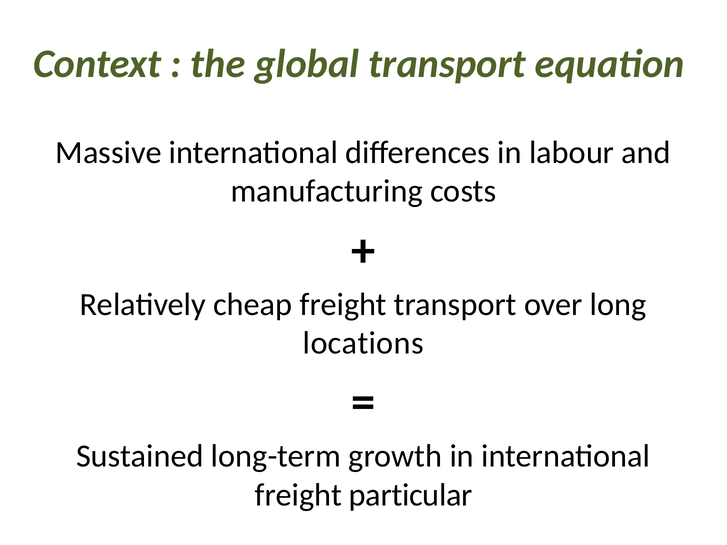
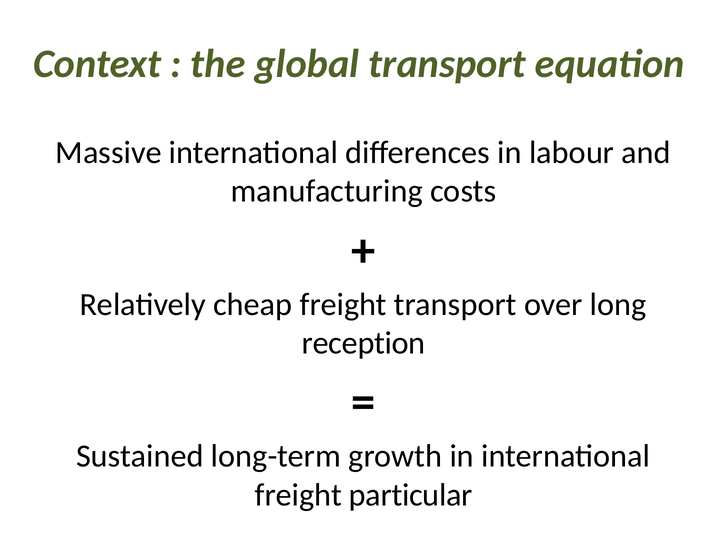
locations: locations -> reception (364, 343)
